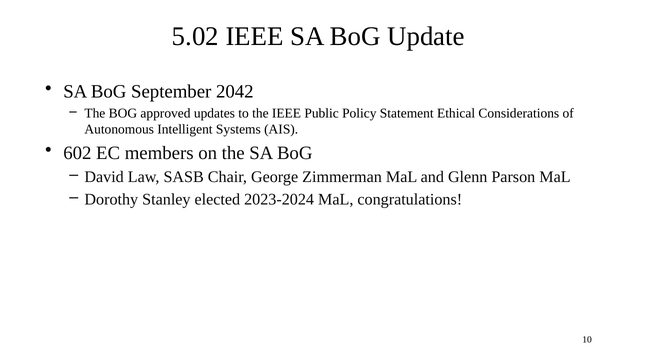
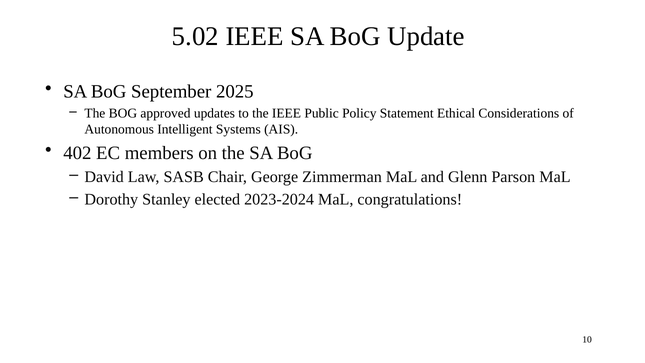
2042: 2042 -> 2025 (235, 92)
602: 602 -> 402 (77, 153)
